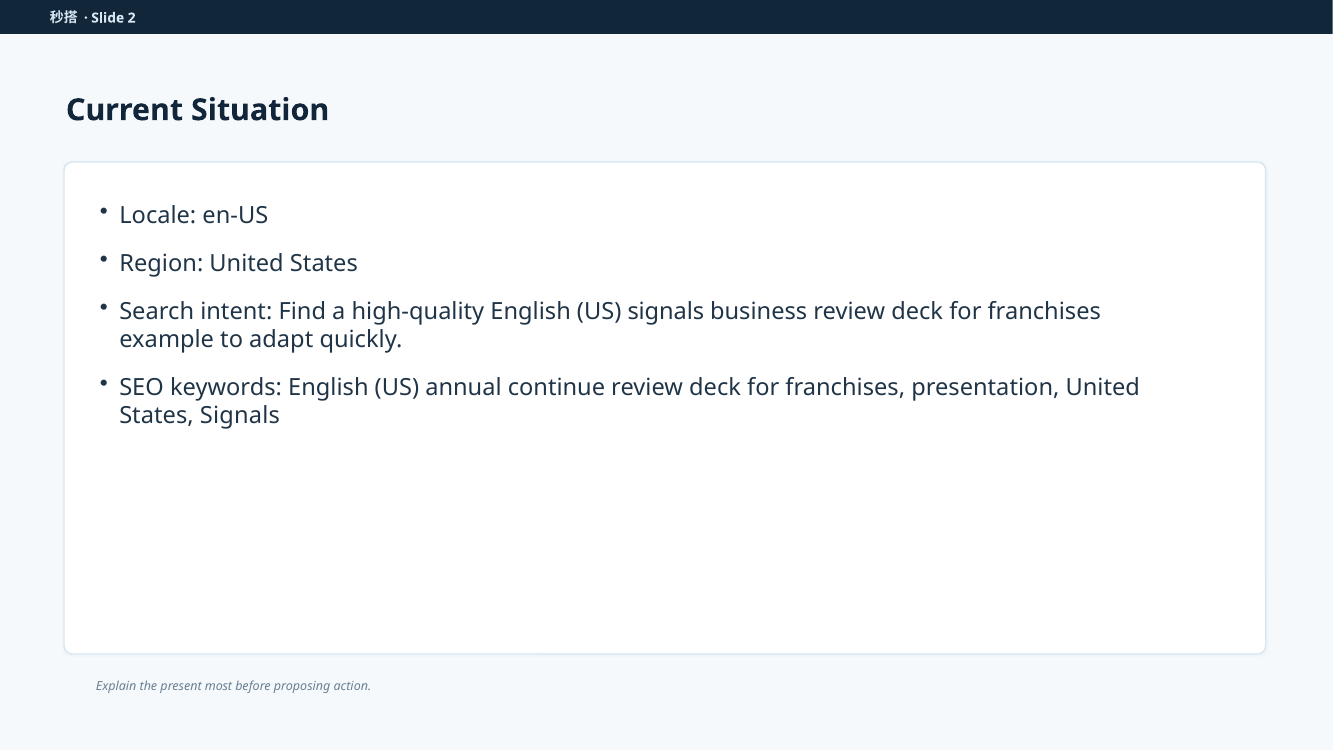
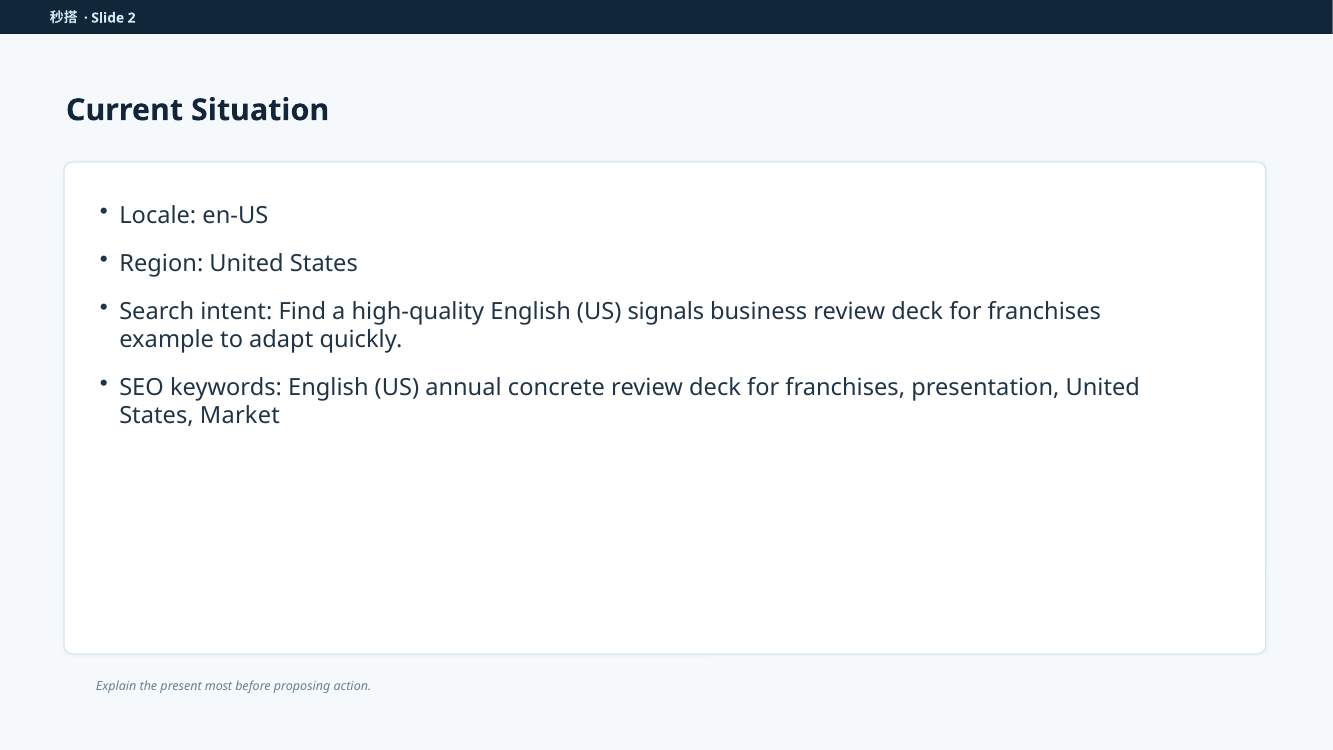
continue: continue -> concrete (556, 387)
States Signals: Signals -> Market (240, 416)
